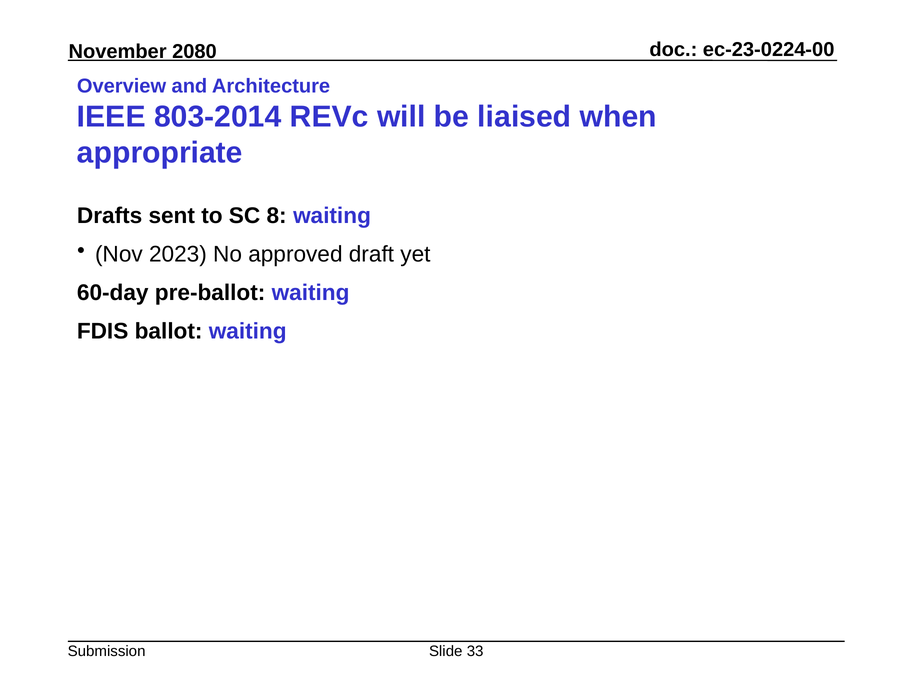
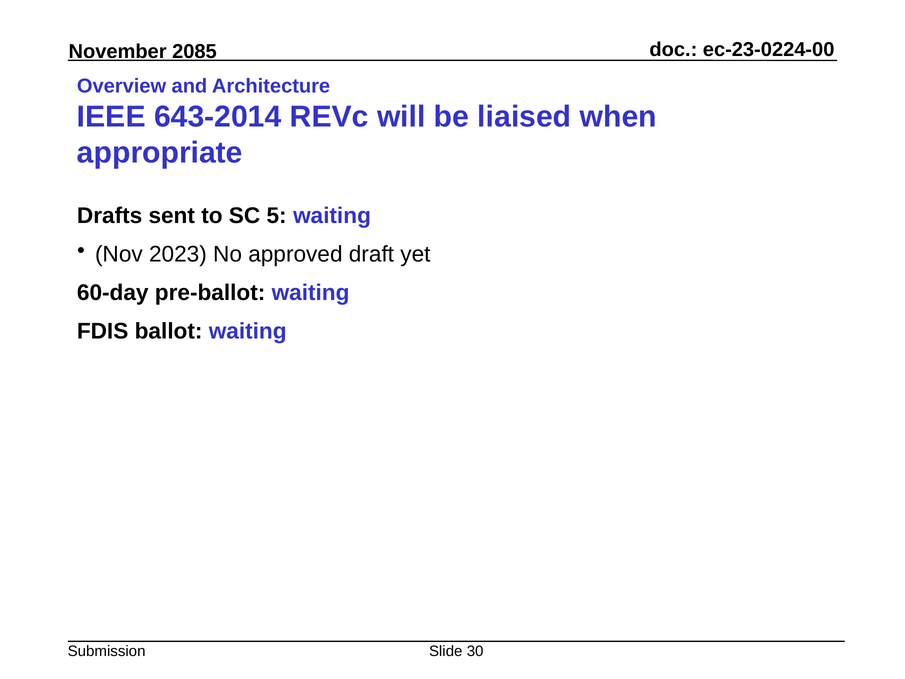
2080: 2080 -> 2085 (194, 51)
803-2014: 803-2014 -> 643-2014 (218, 117)
8: 8 -> 5 (277, 216)
33: 33 -> 30 (475, 651)
